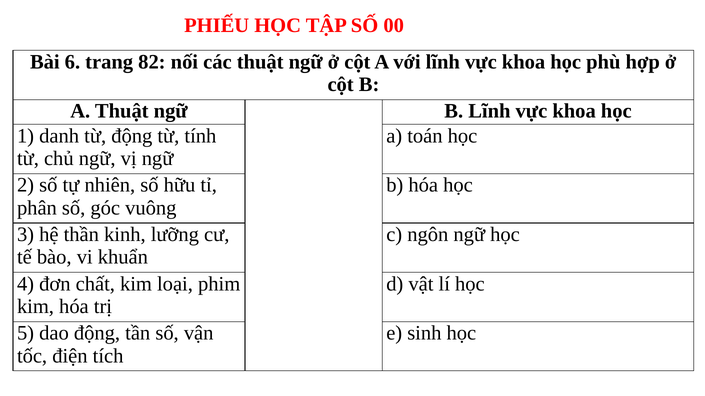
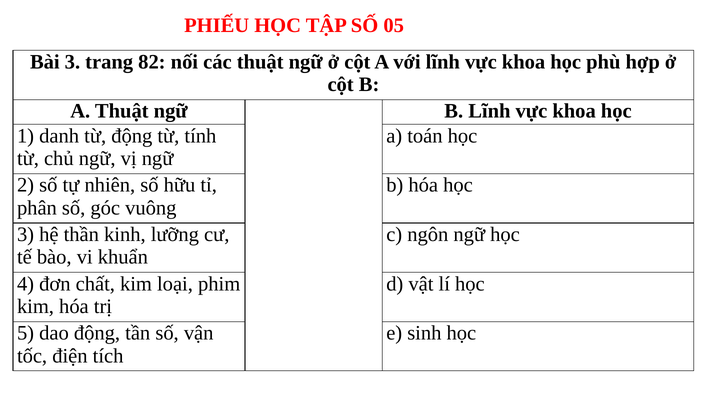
00: 00 -> 05 (394, 25)
Bài 6: 6 -> 3 (72, 62)
